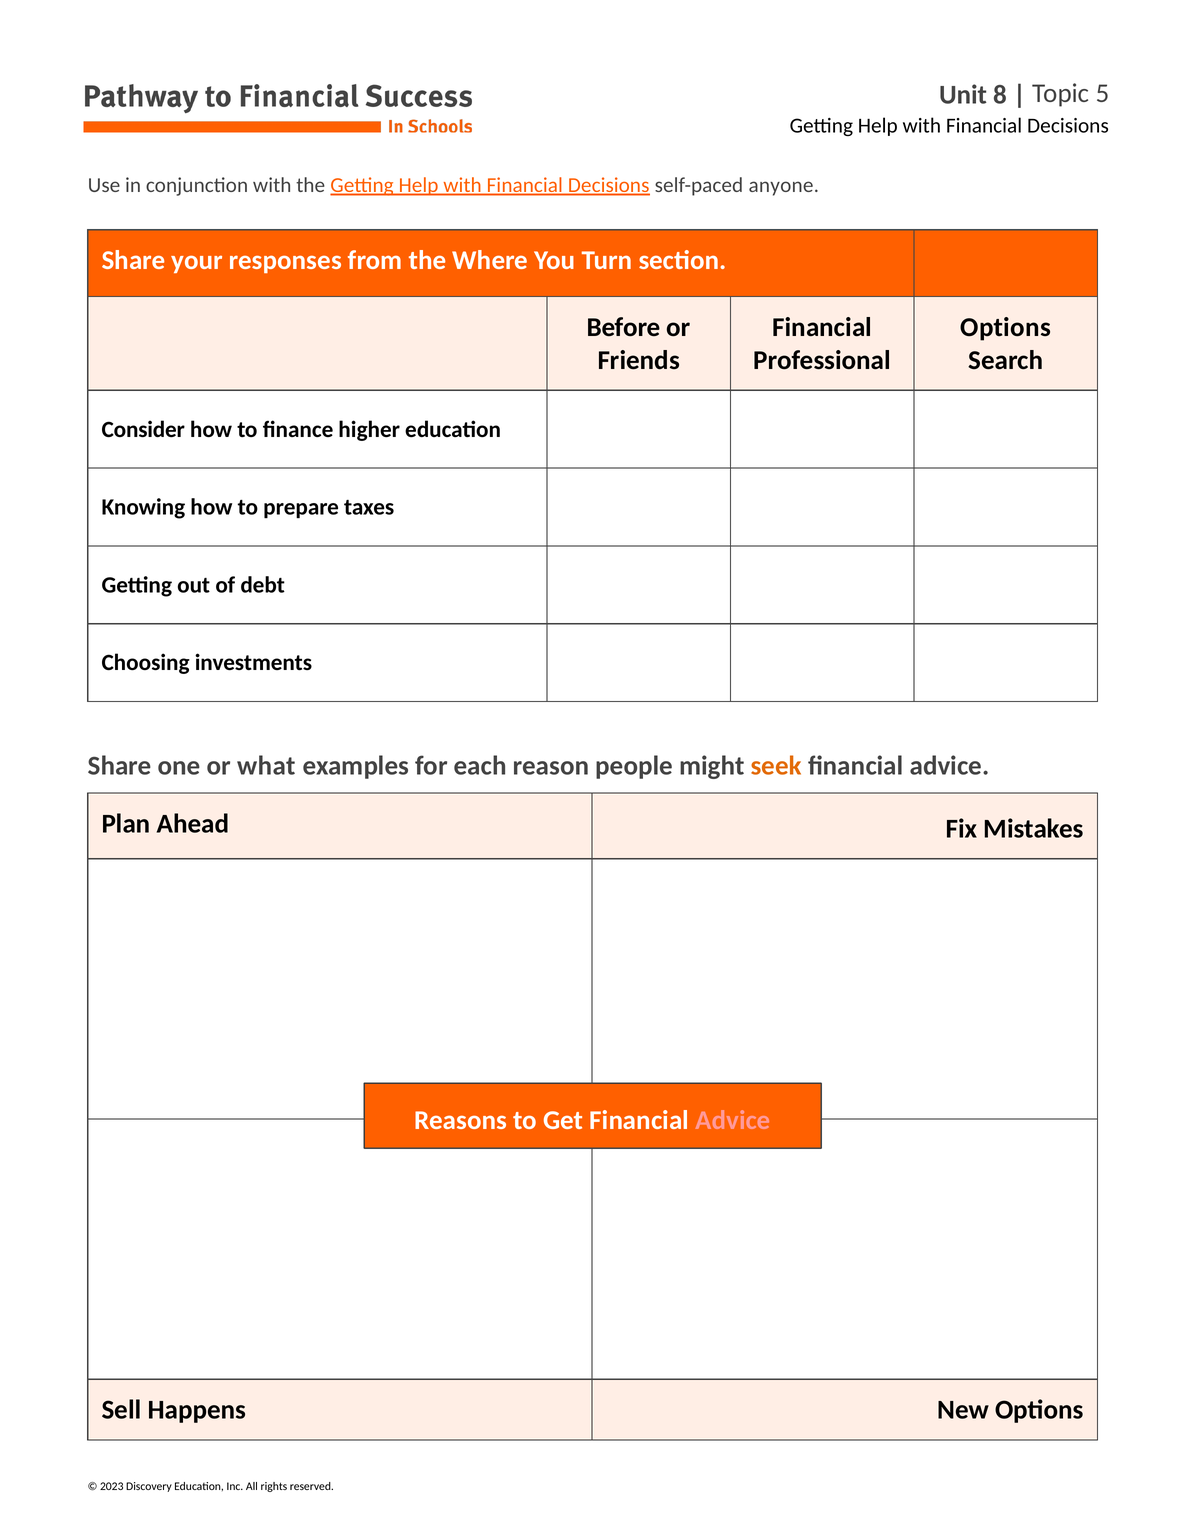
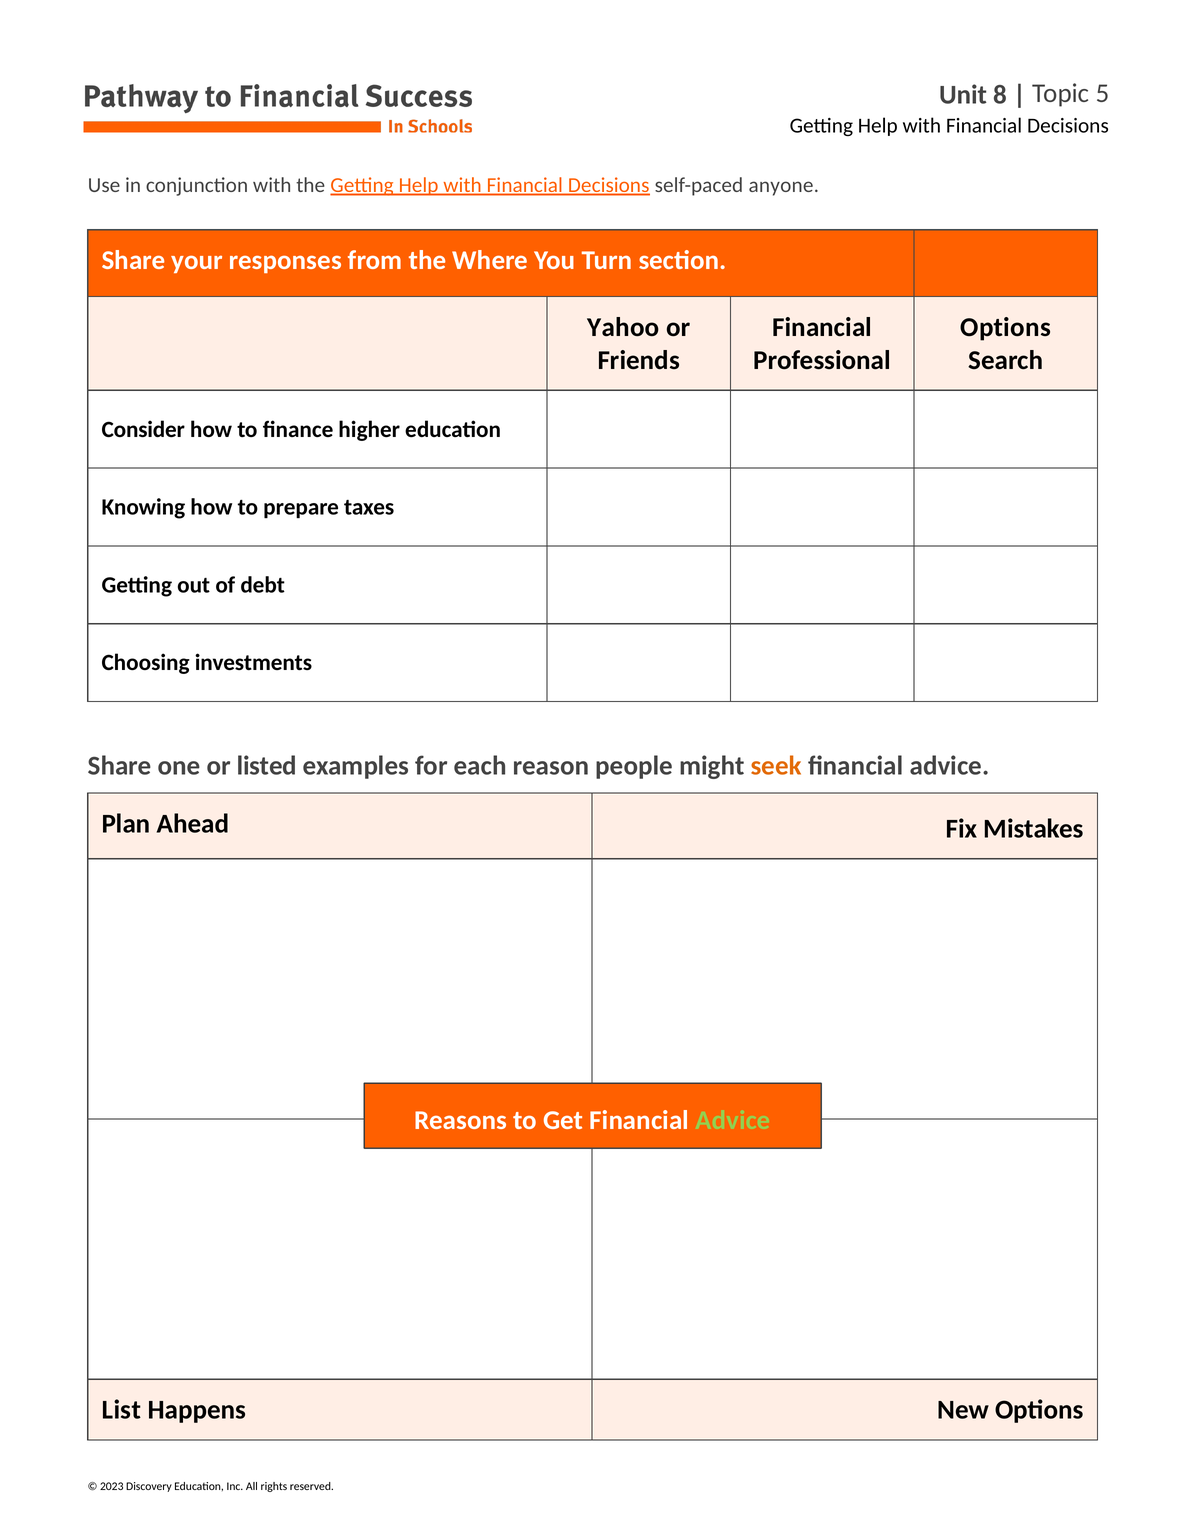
Before: Before -> Yahoo (623, 327)
what: what -> listed (267, 766)
Advice colour: pink -> light green (733, 1120)
Sell: Sell -> List (121, 1410)
